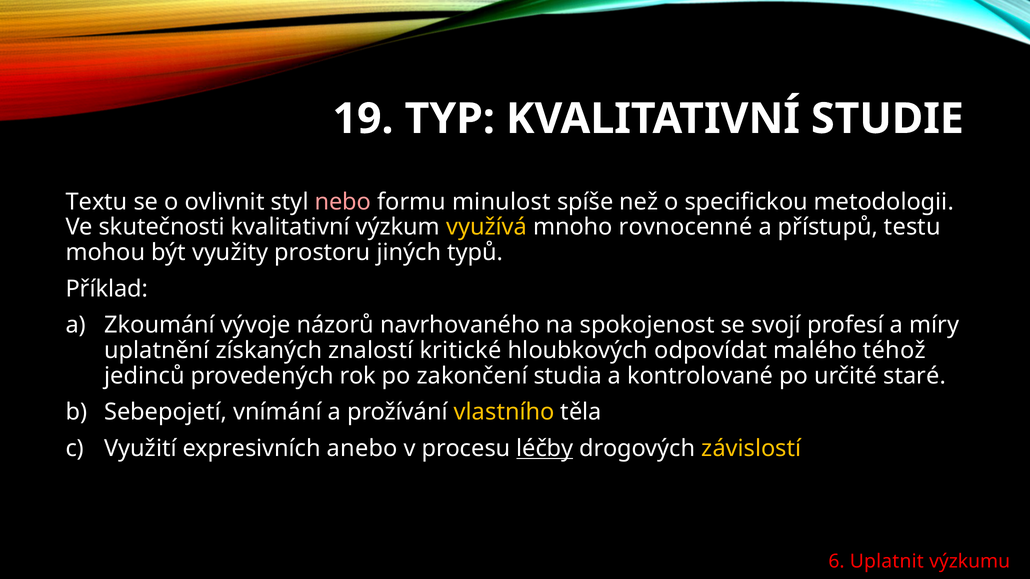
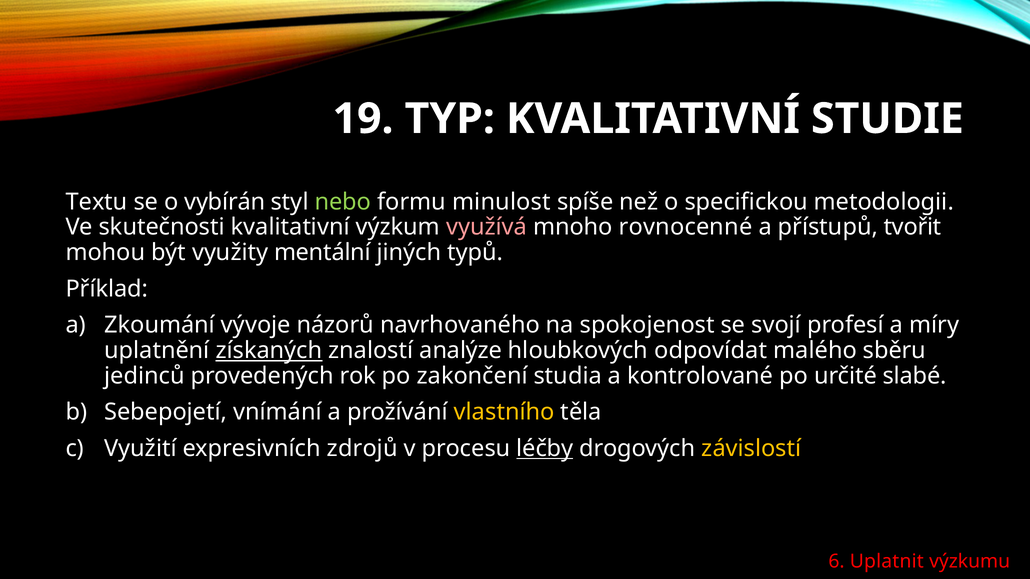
ovlivnit: ovlivnit -> vybírán (225, 202)
nebo colour: pink -> light green (343, 202)
využívá colour: yellow -> pink (487, 227)
testu: testu -> tvořit (913, 227)
prostoru: prostoru -> mentální (322, 253)
získaných underline: none -> present (269, 351)
kritické: kritické -> analýze (461, 351)
téhož: téhož -> sběru (894, 351)
staré: staré -> slabé (915, 376)
anebo: anebo -> zdrojů (362, 449)
